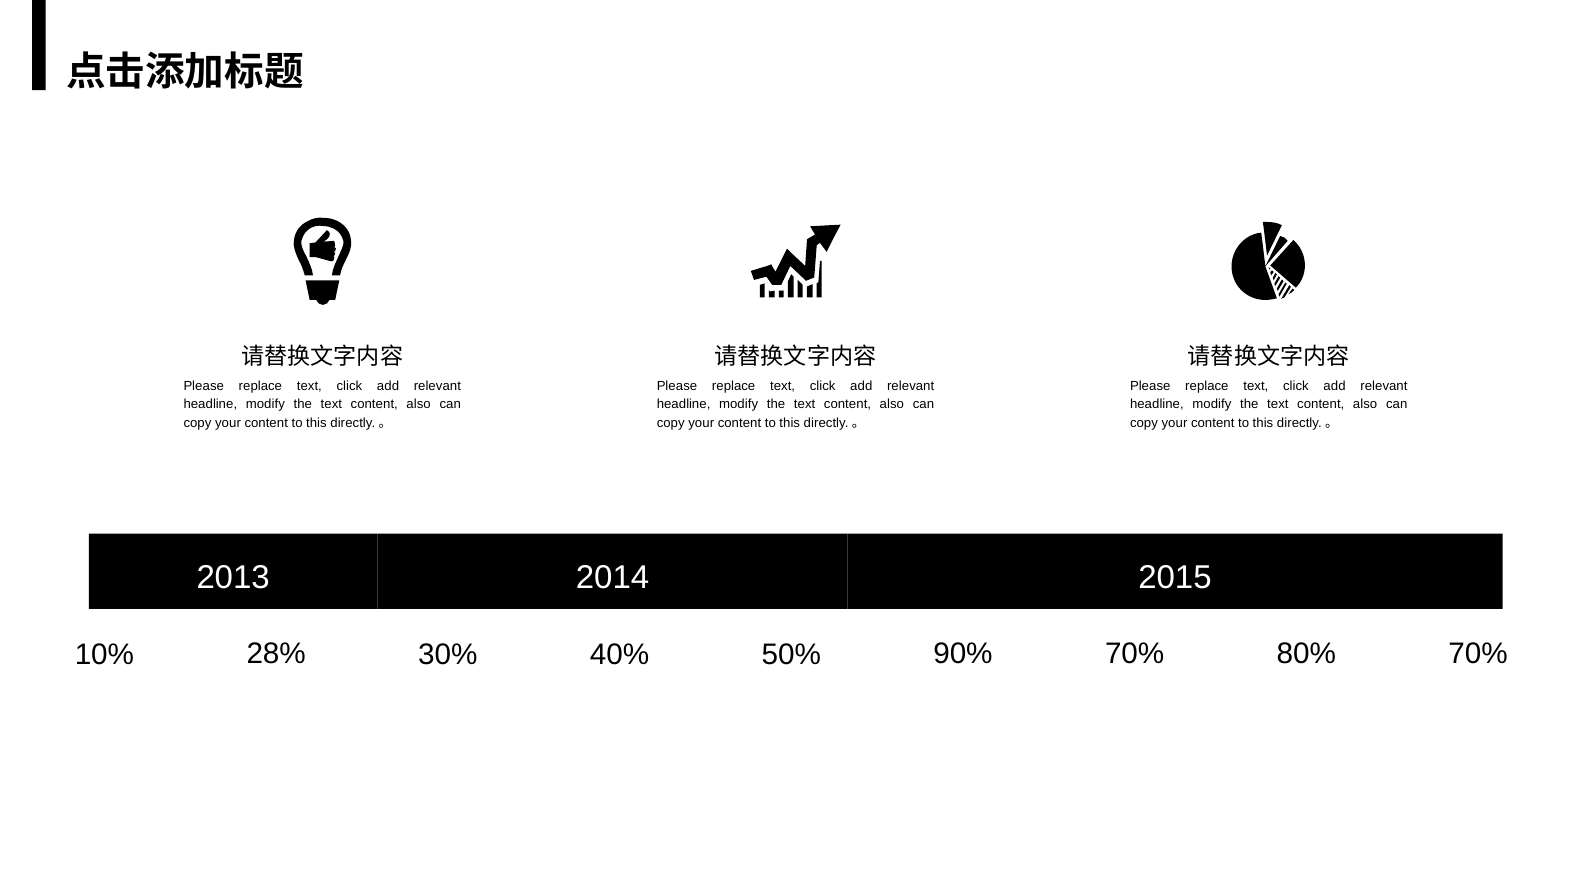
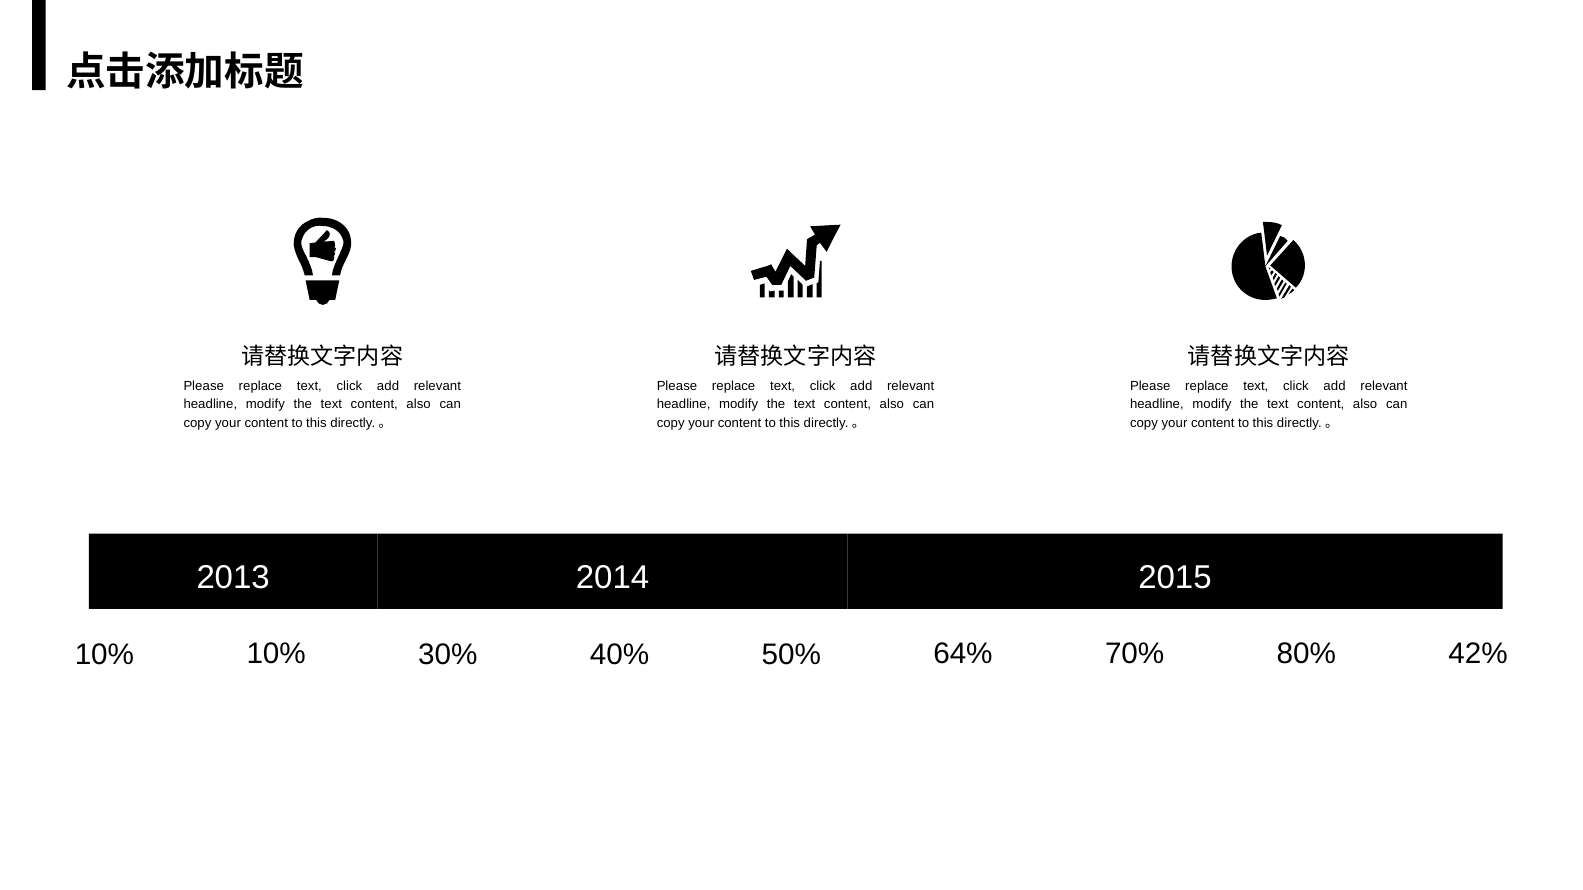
10% 28%: 28% -> 10% (276, 654)
90%: 90% -> 64% (963, 654)
80% 70%: 70% -> 42% (1478, 654)
